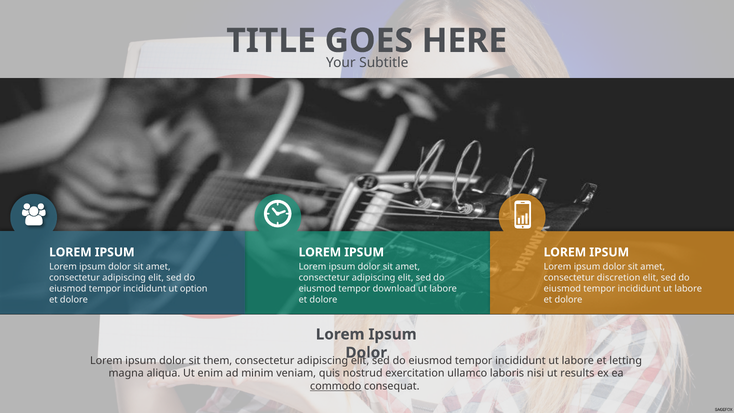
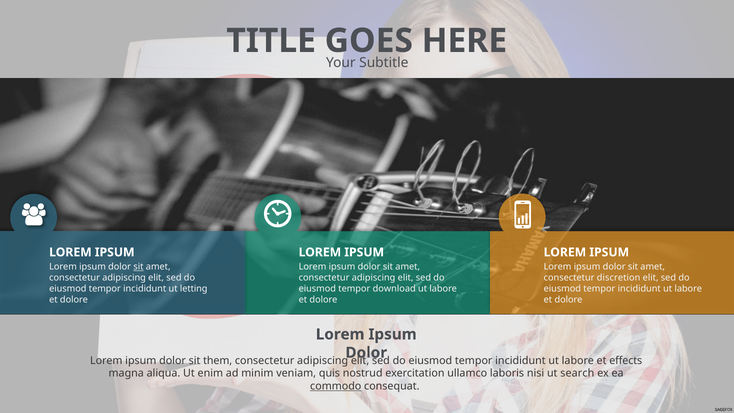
sit underline: none -> present (138, 267)
option: option -> letting (194, 289)
letting: letting -> effects (626, 360)
results: results -> search (577, 373)
